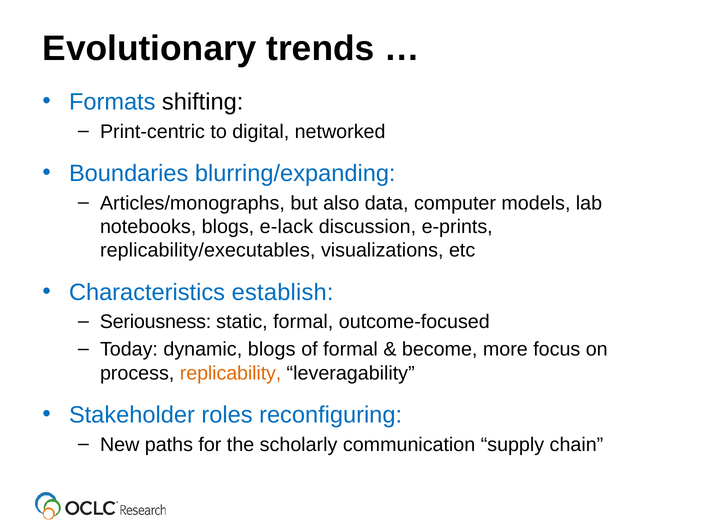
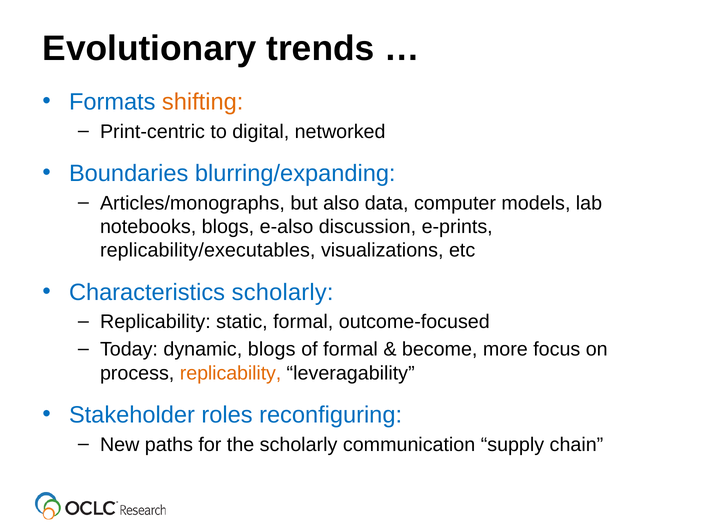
shifting colour: black -> orange (203, 102)
e-lack: e-lack -> e-also (287, 227)
Characteristics establish: establish -> scholarly (283, 292)
Seriousness: Seriousness -> Replicability (155, 322)
